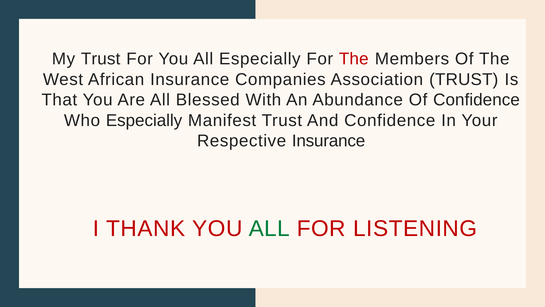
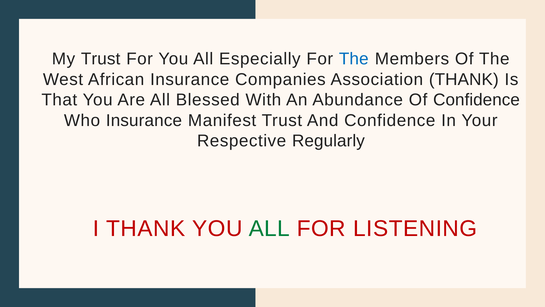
The colour: red -> blue (354, 59)
Association TRUST: TRUST -> THANK (464, 79)
Who Especially: Especially -> Insurance (144, 120)
Respective Insurance: Insurance -> Regularly (328, 141)
